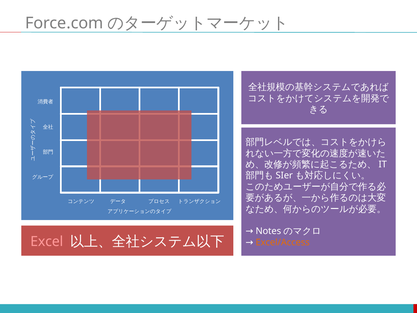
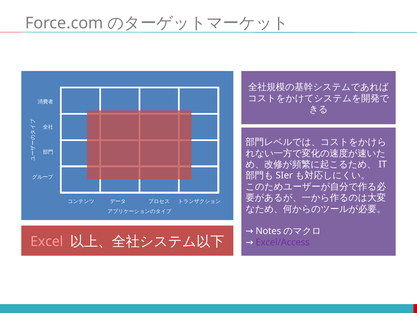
Excel/Access colour: orange -> purple (283, 242)
